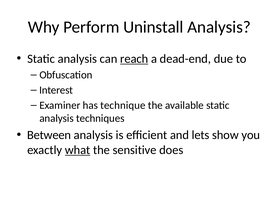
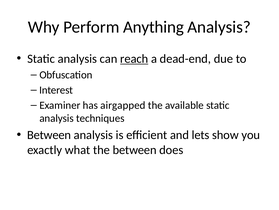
Uninstall: Uninstall -> Anything (153, 27)
technique: technique -> airgapped (123, 105)
what underline: present -> none (78, 149)
the sensitive: sensitive -> between (135, 149)
